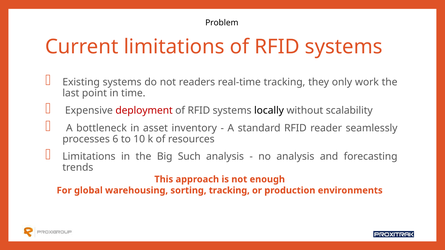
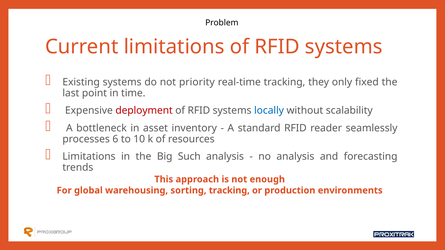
readers: readers -> priority (197, 82)
work: work -> fixed (367, 82)
locally colour: black -> blue (269, 111)
